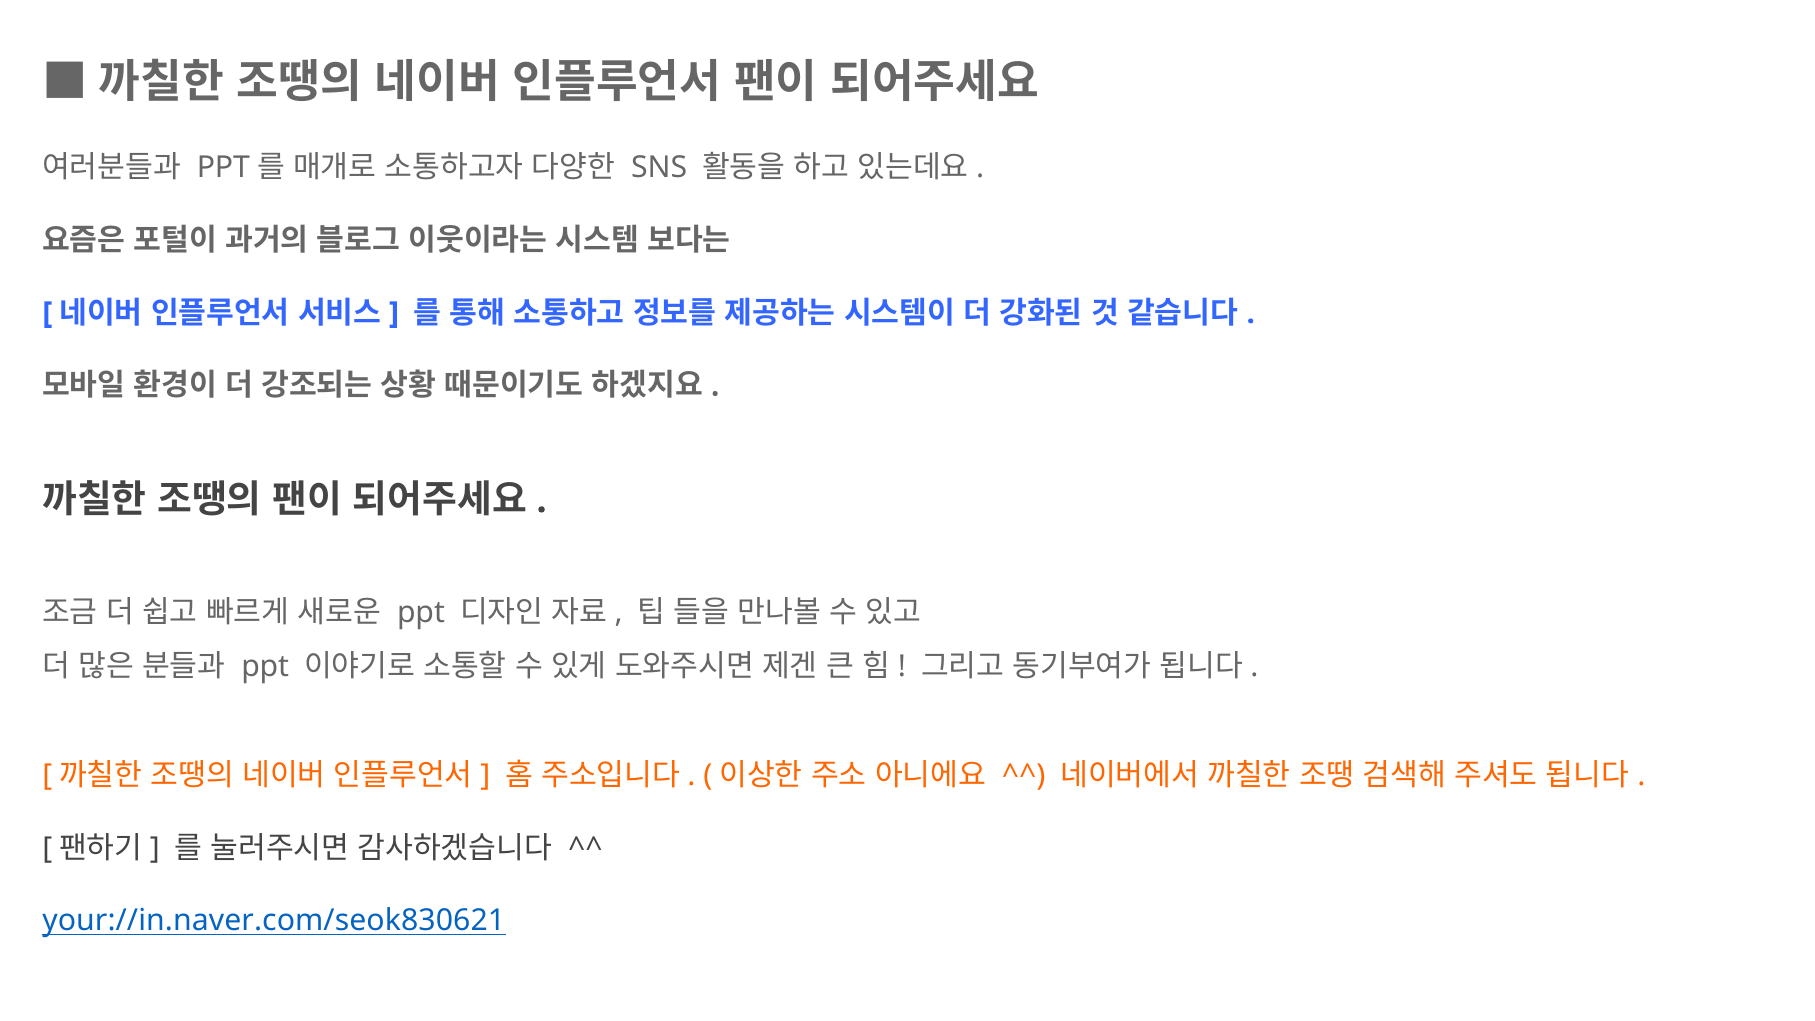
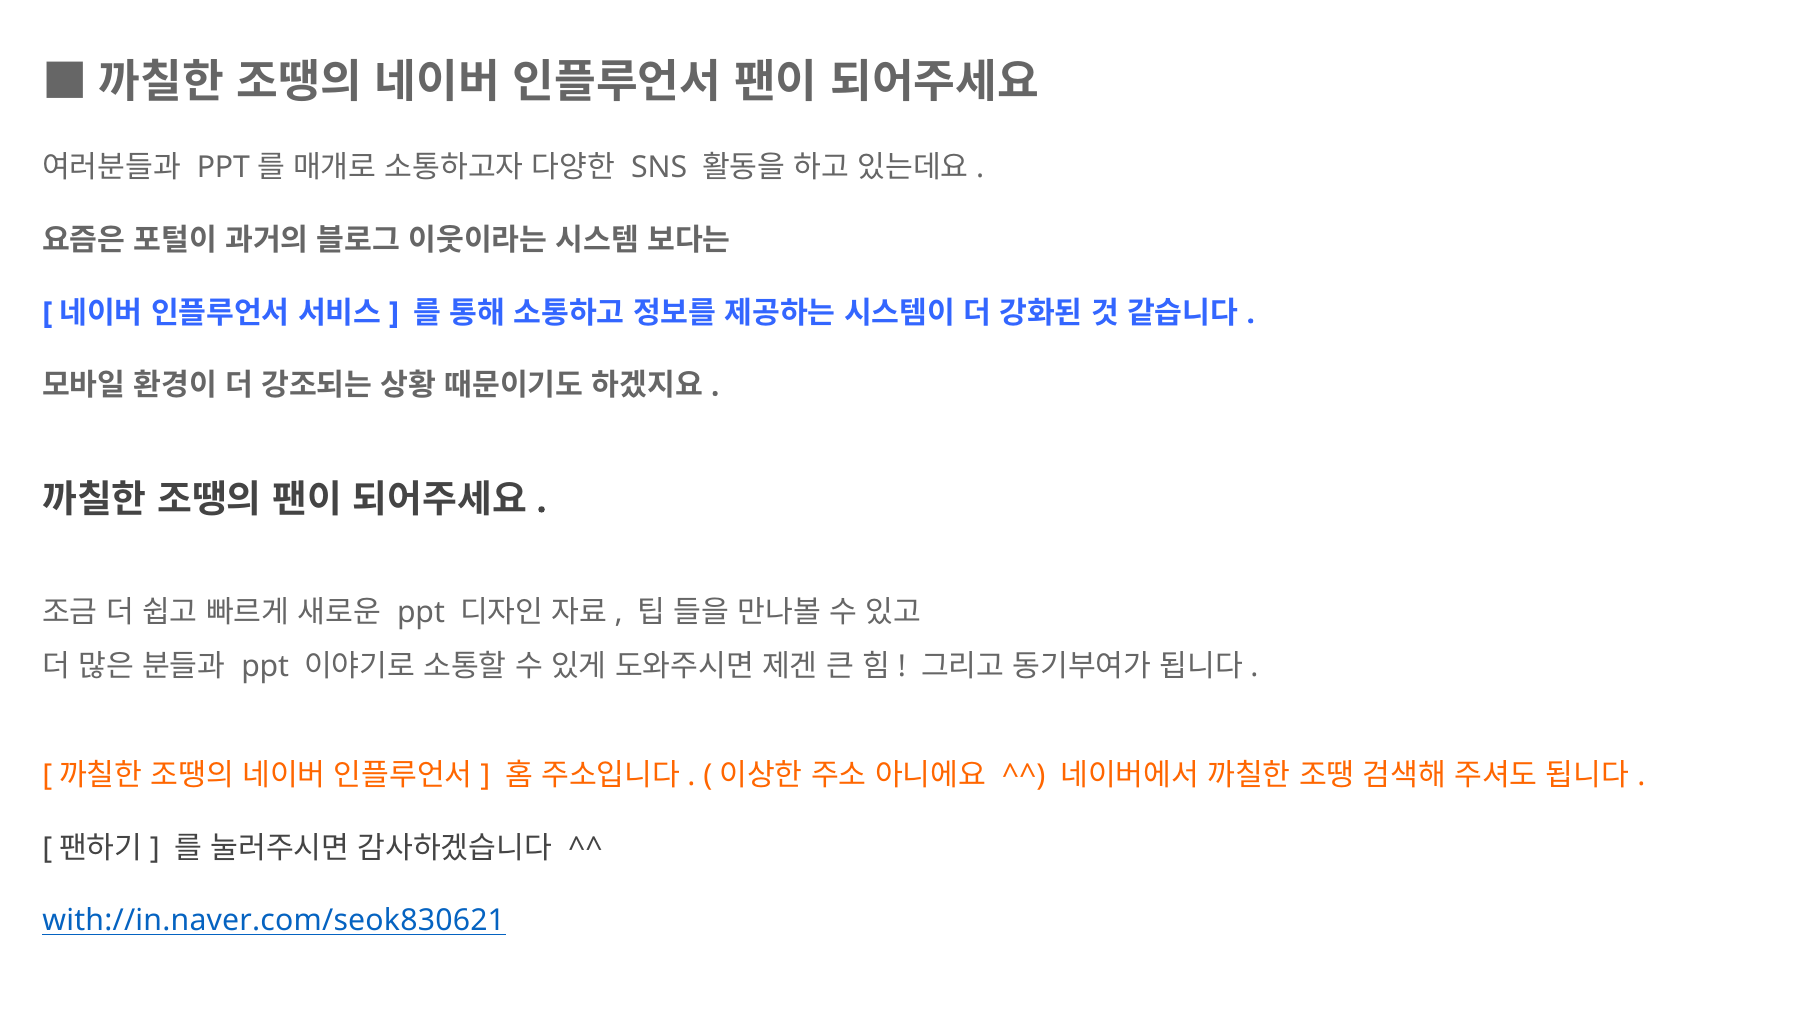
your://in.naver.com/seok830621: your://in.naver.com/seok830621 -> with://in.naver.com/seok830621 (274, 921)
